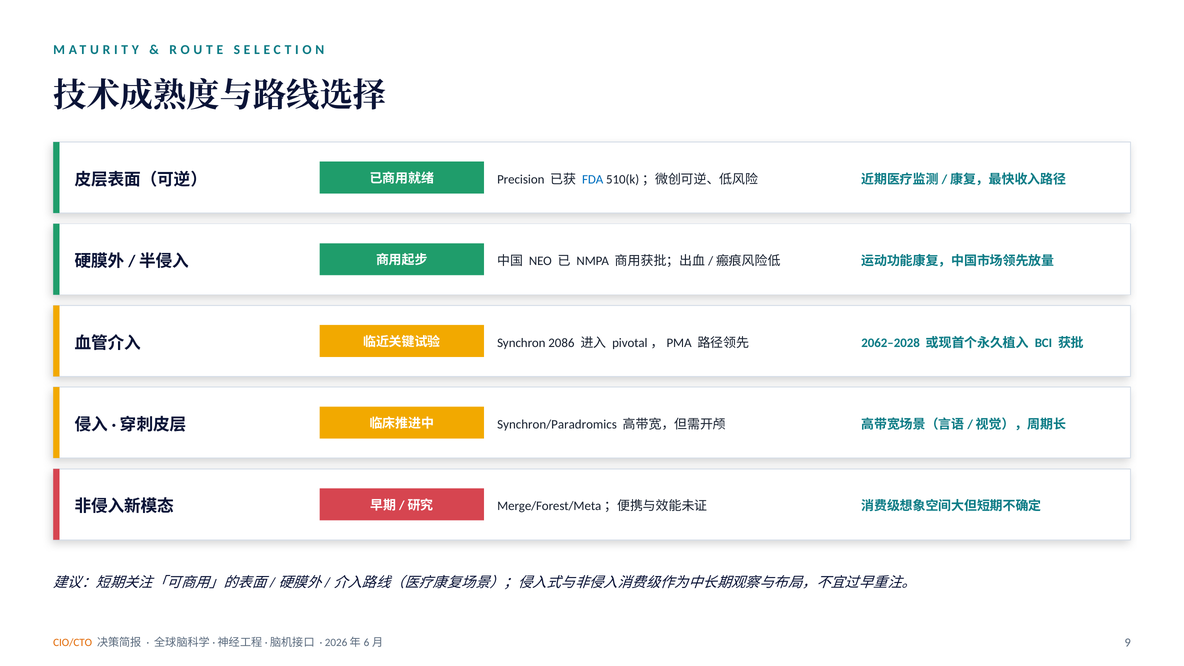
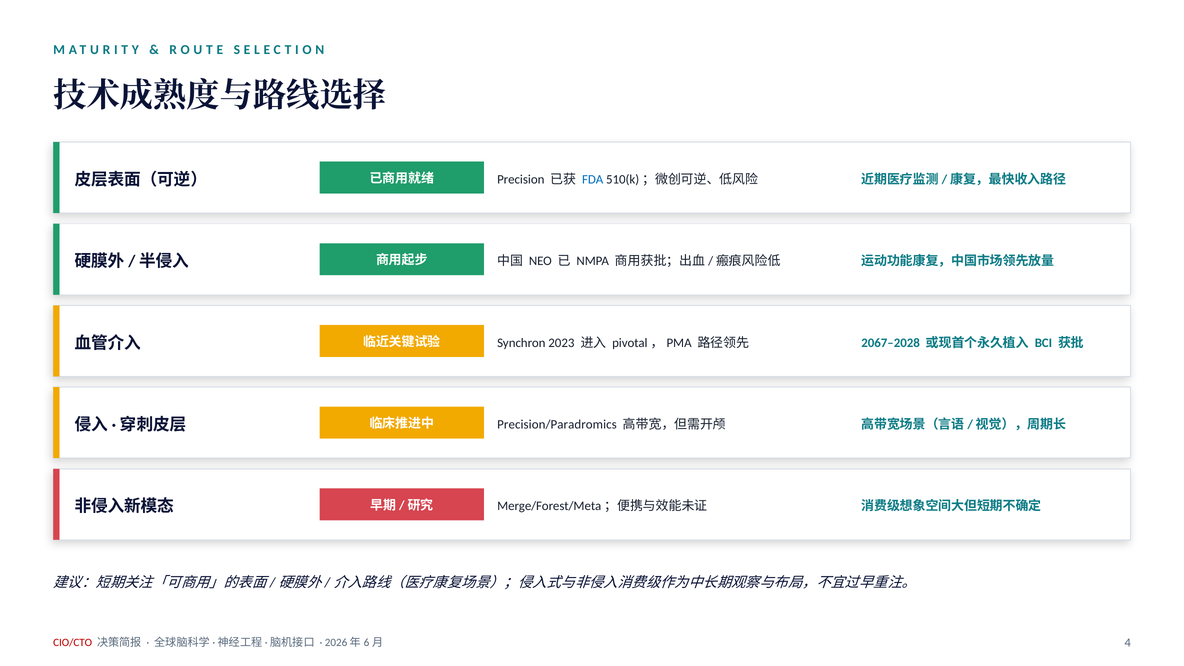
2086: 2086 -> 2023 (561, 343)
2062–2028: 2062–2028 -> 2067–2028 (891, 343)
Synchron/Paradromics: Synchron/Paradromics -> Precision/Paradromics (557, 424)
CIO/CTO colour: orange -> red (73, 643)
9: 9 -> 4 (1128, 643)
